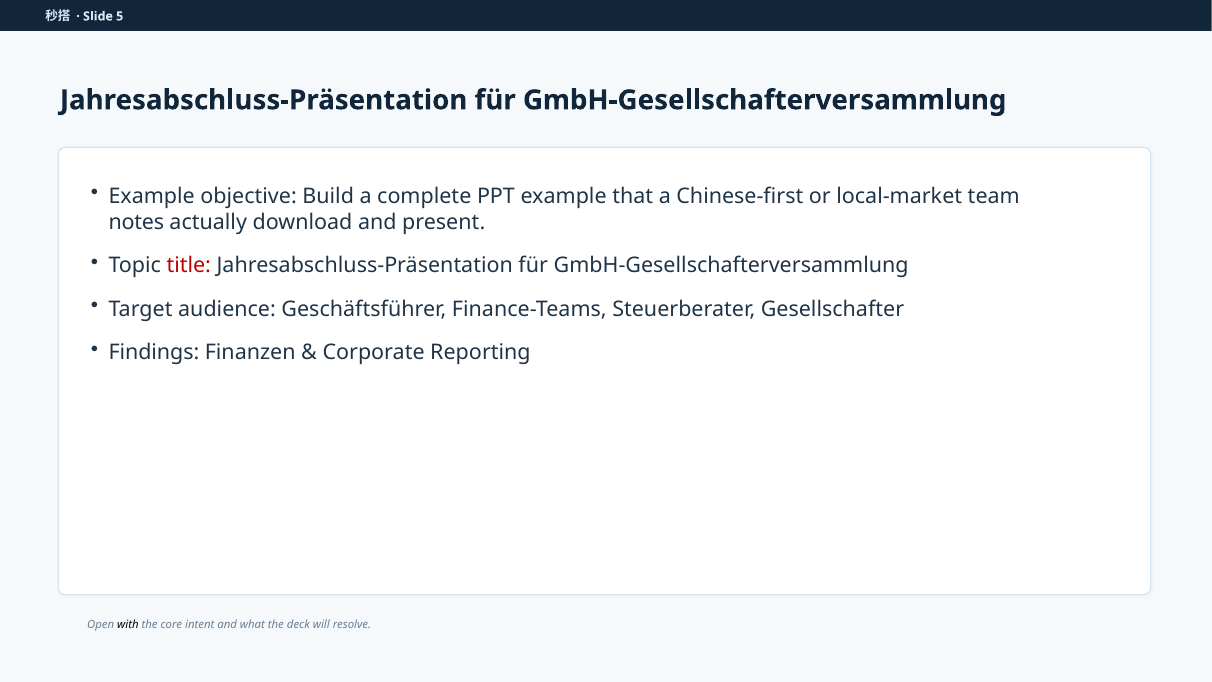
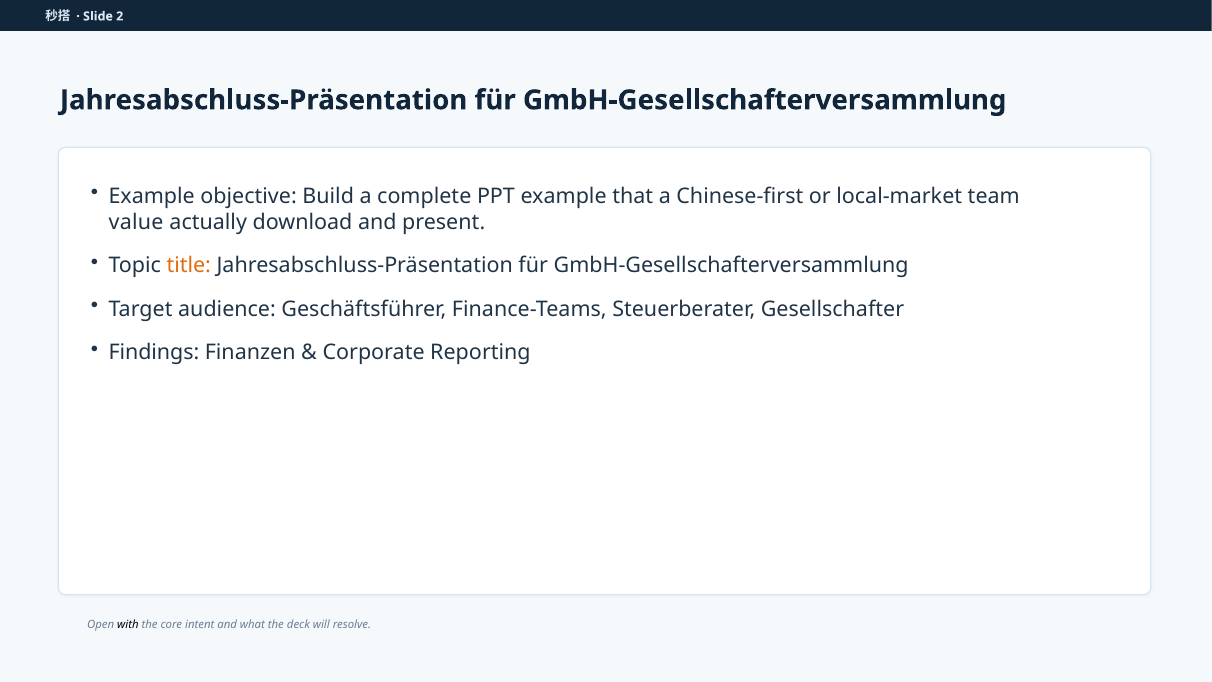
5: 5 -> 2 (120, 16)
notes: notes -> value (136, 222)
title colour: red -> orange (189, 265)
